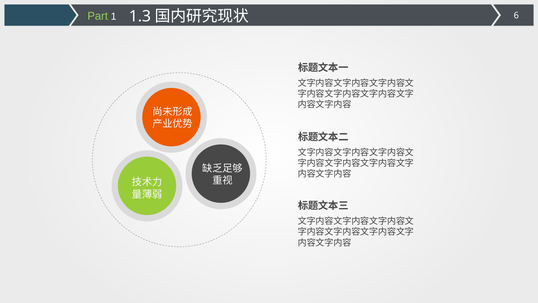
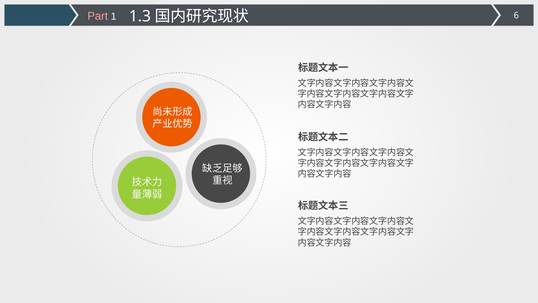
Part colour: light green -> pink (98, 16)
